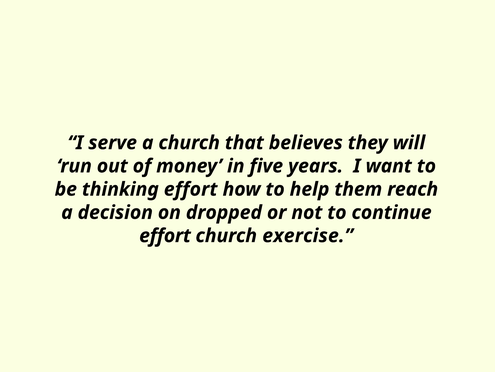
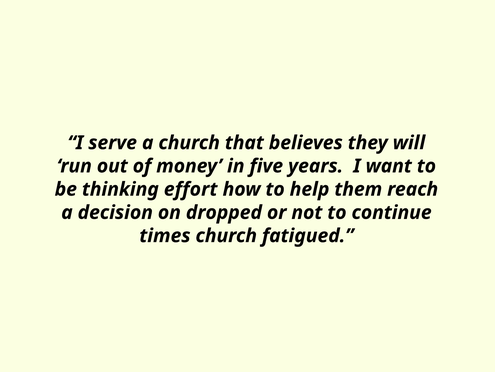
effort: effort -> times (165, 235)
exercise: exercise -> fatigued (308, 235)
